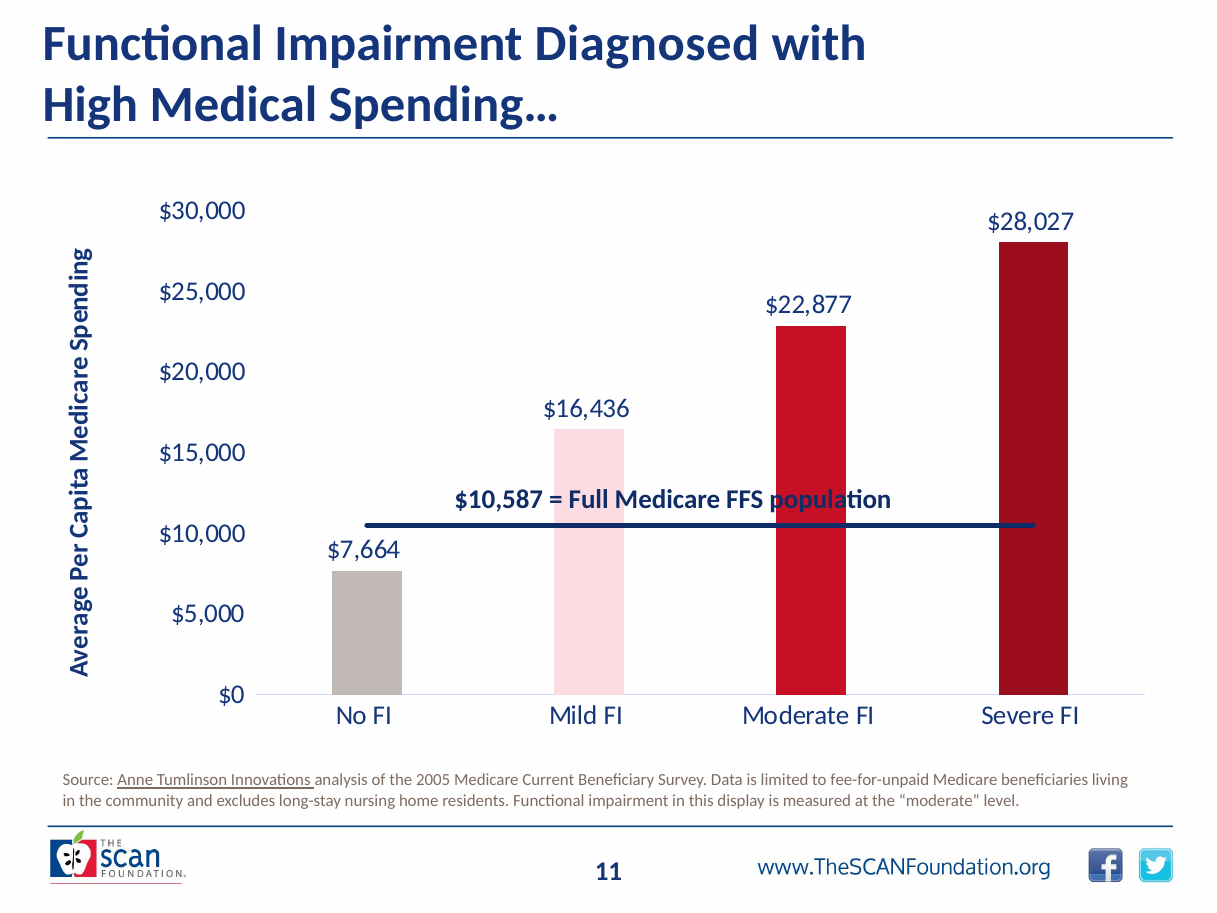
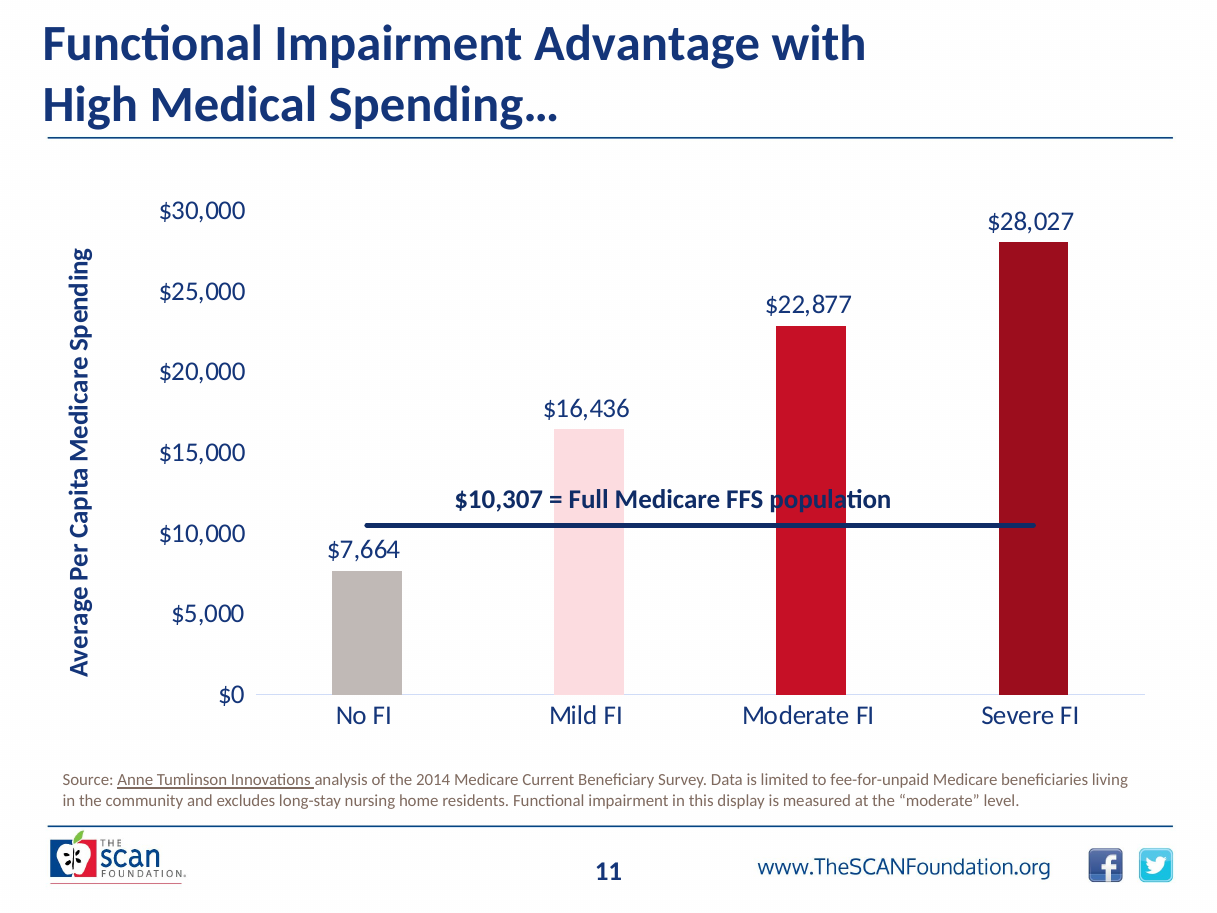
Diagnosed: Diagnosed -> Advantage (647, 44)
$10,587: $10,587 -> $10,307 (499, 499)
2005: 2005 -> 2014 (433, 780)
